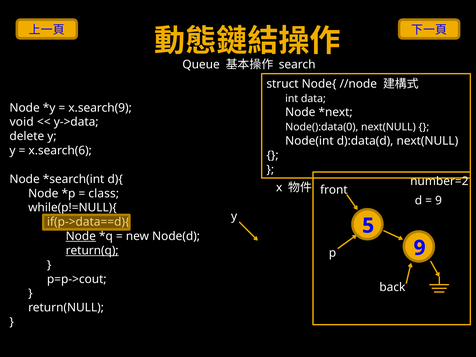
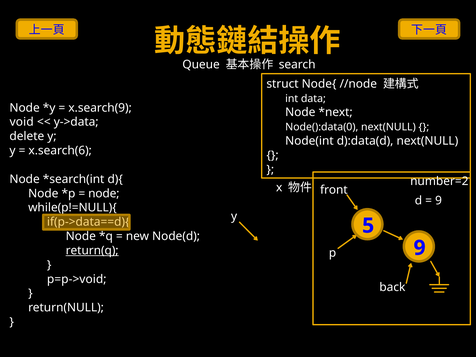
class: class -> node (104, 193)
Node underline: present -> none (81, 236)
p=p->cout: p=p->cout -> p=p->void (77, 279)
